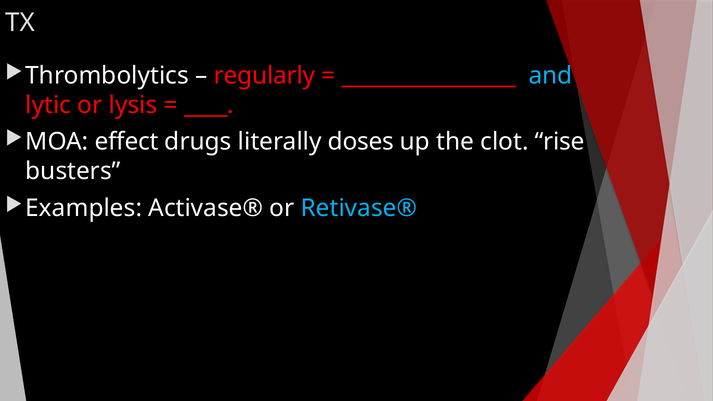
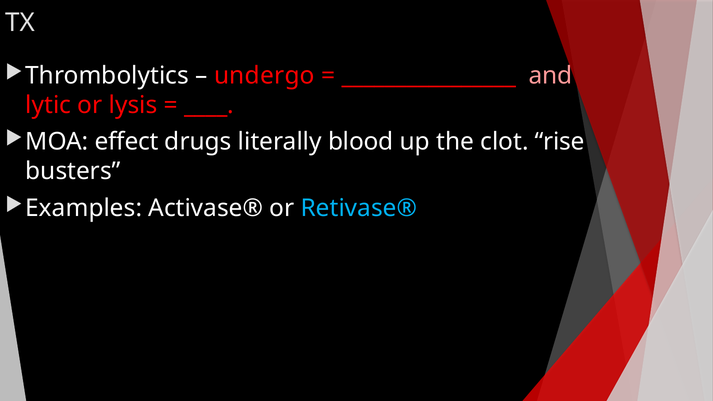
regularly: regularly -> undergo (264, 76)
and colour: light blue -> pink (551, 76)
doses: doses -> blood (361, 142)
